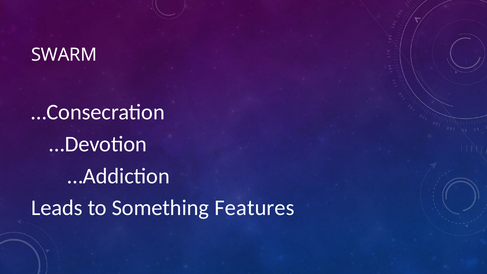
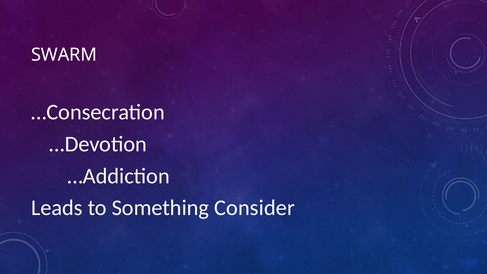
Features: Features -> Consider (255, 208)
